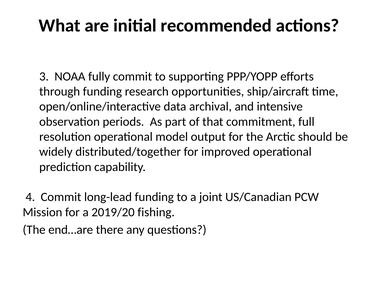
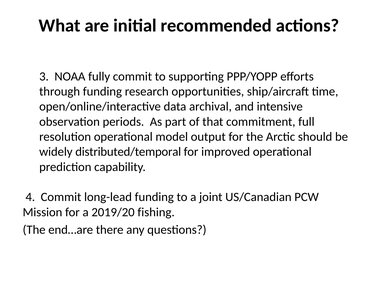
distributed/together: distributed/together -> distributed/temporal (128, 152)
